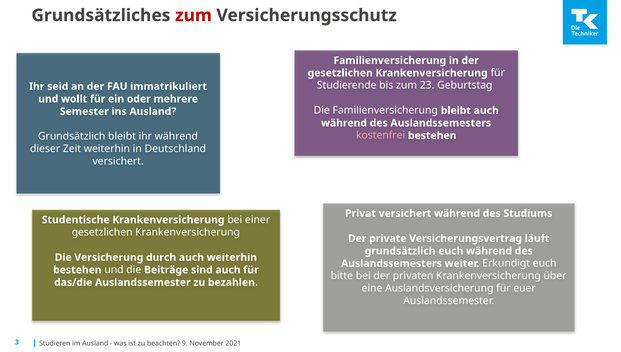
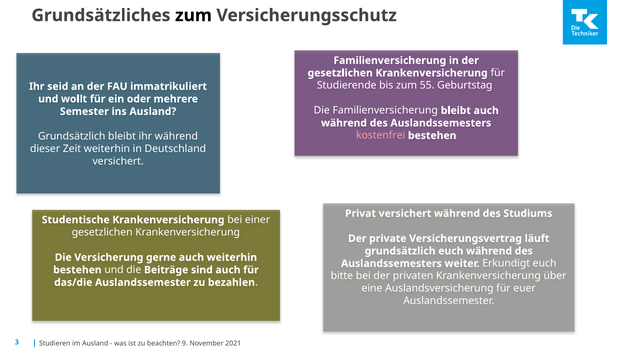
zum colour: red -> black (193, 15)
23: 23 -> 55 (427, 85)
durch: durch -> gerne (161, 257)
